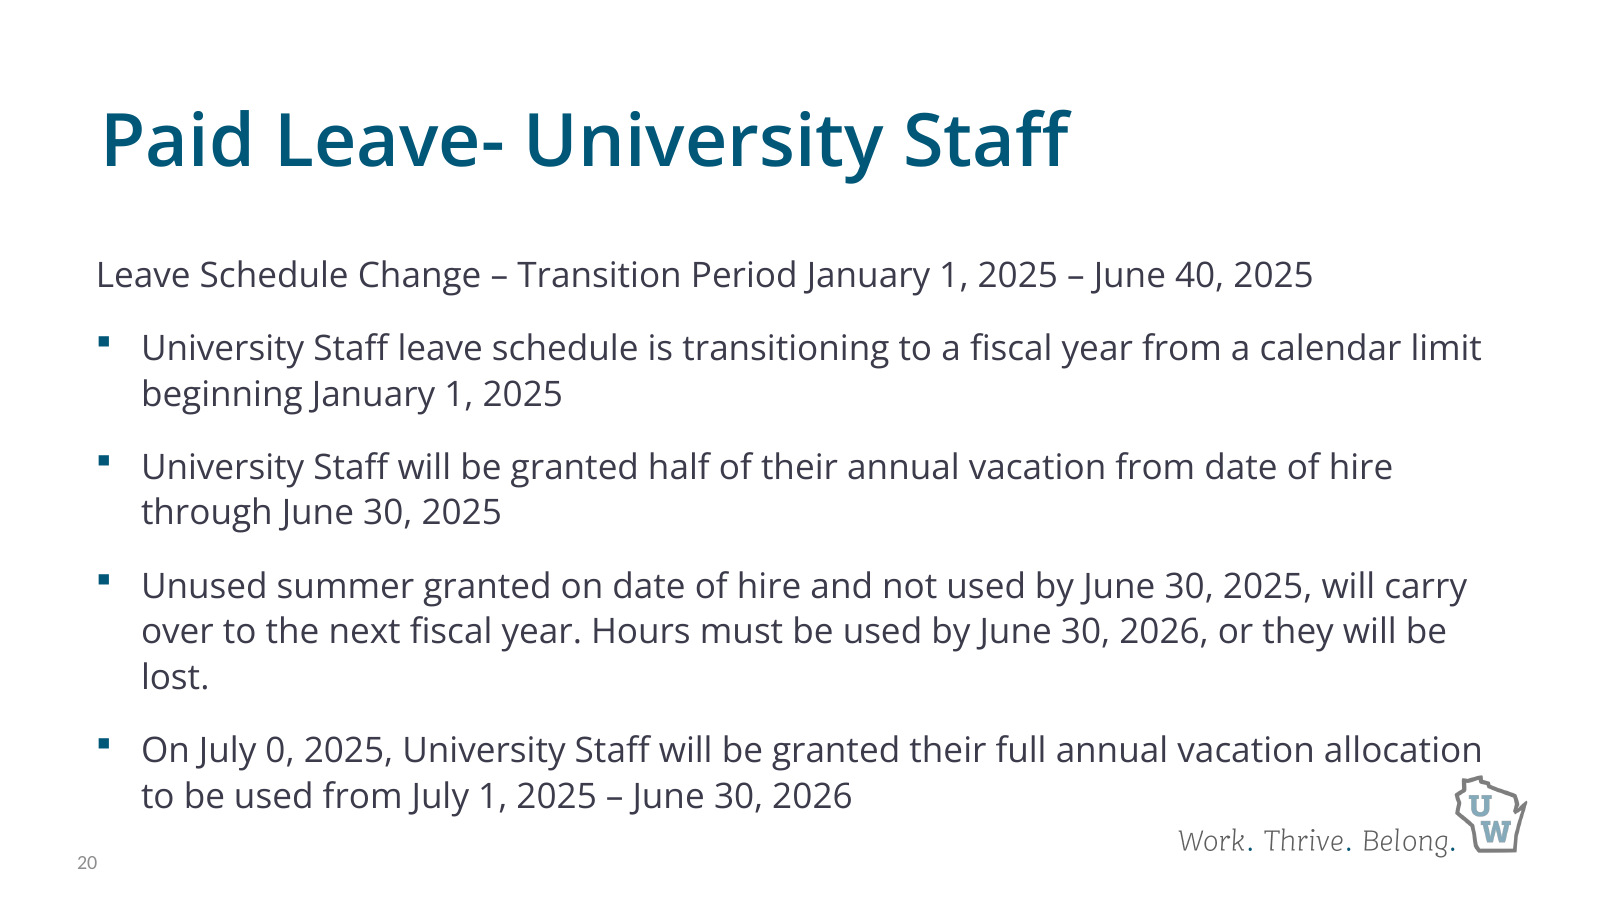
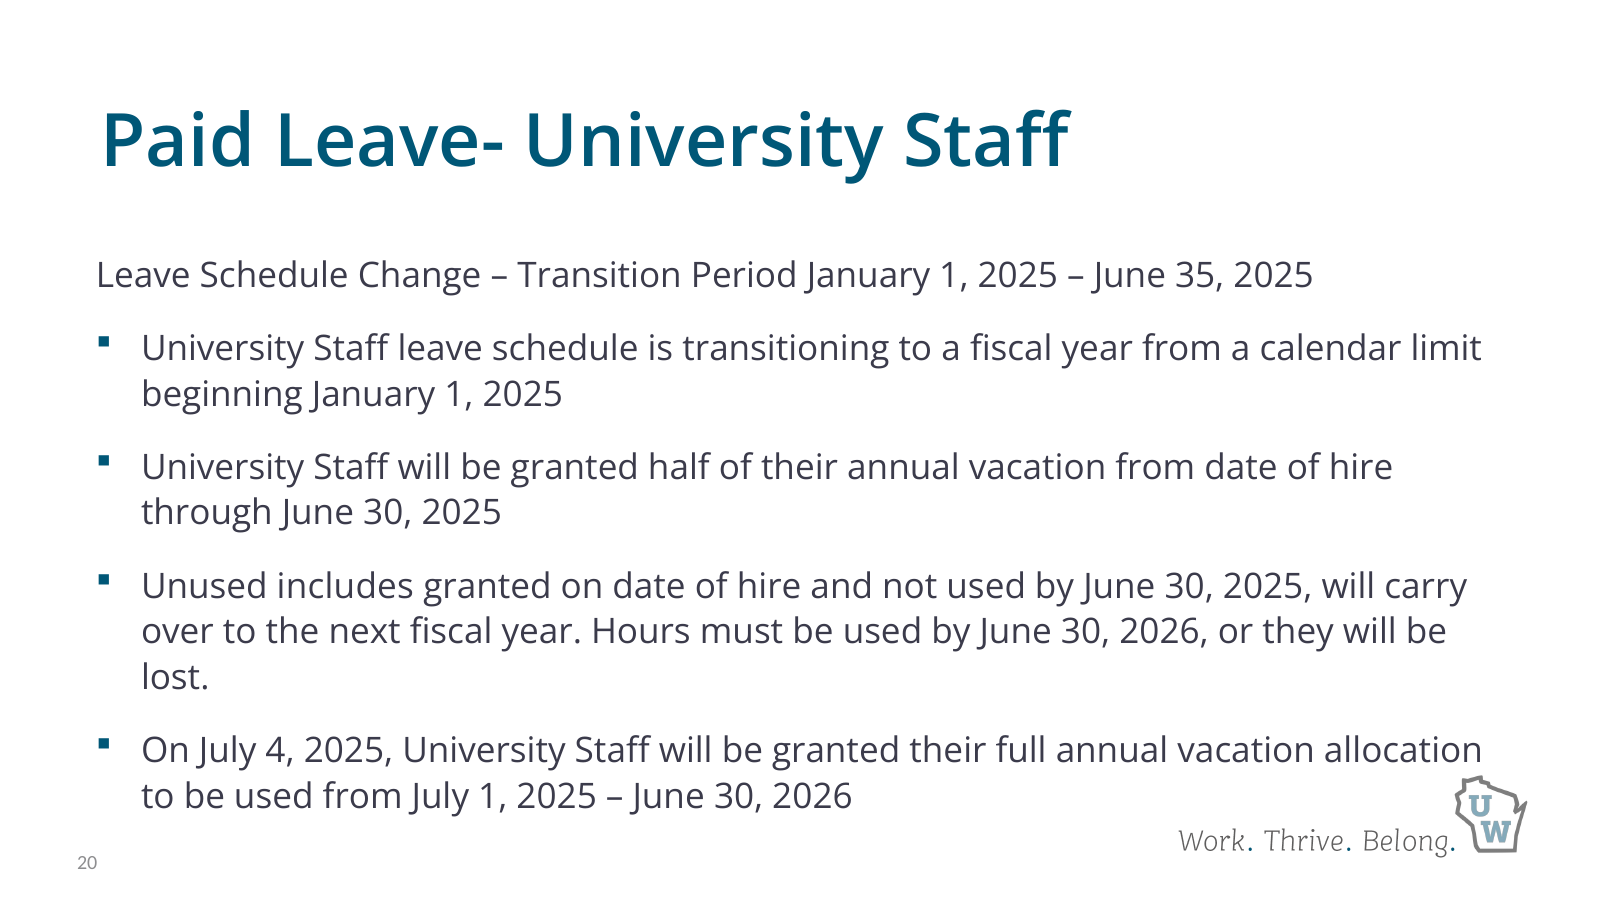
40: 40 -> 35 (1200, 276)
summer: summer -> includes (345, 586)
0: 0 -> 4 (280, 751)
